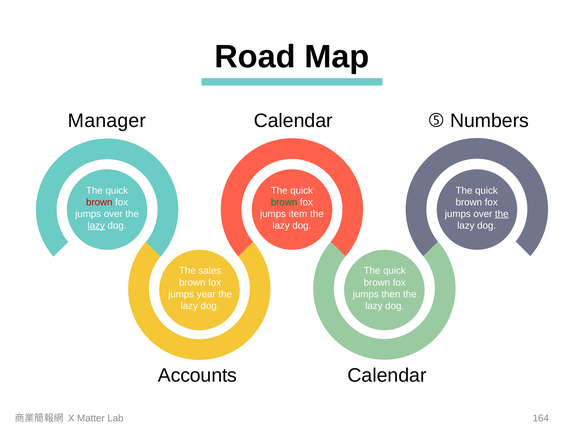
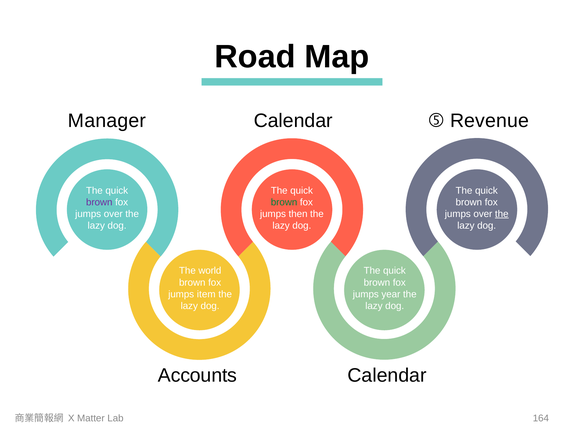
Numbers: Numbers -> Revenue (489, 121)
brown colour: red -> purple (99, 202)
item: item -> then (298, 214)
lazy underline: present -> none (96, 226)
sales: sales -> world (210, 271)
year: year -> item (206, 294)
then: then -> year (391, 294)
